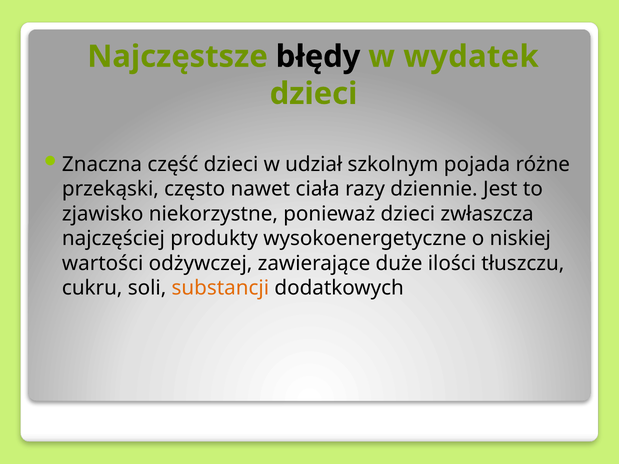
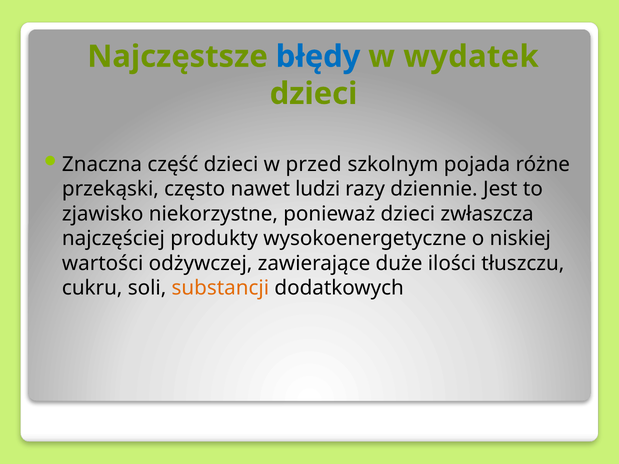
błędy colour: black -> blue (318, 57)
udział: udział -> przed (314, 164)
ciała: ciała -> ludzi (318, 189)
